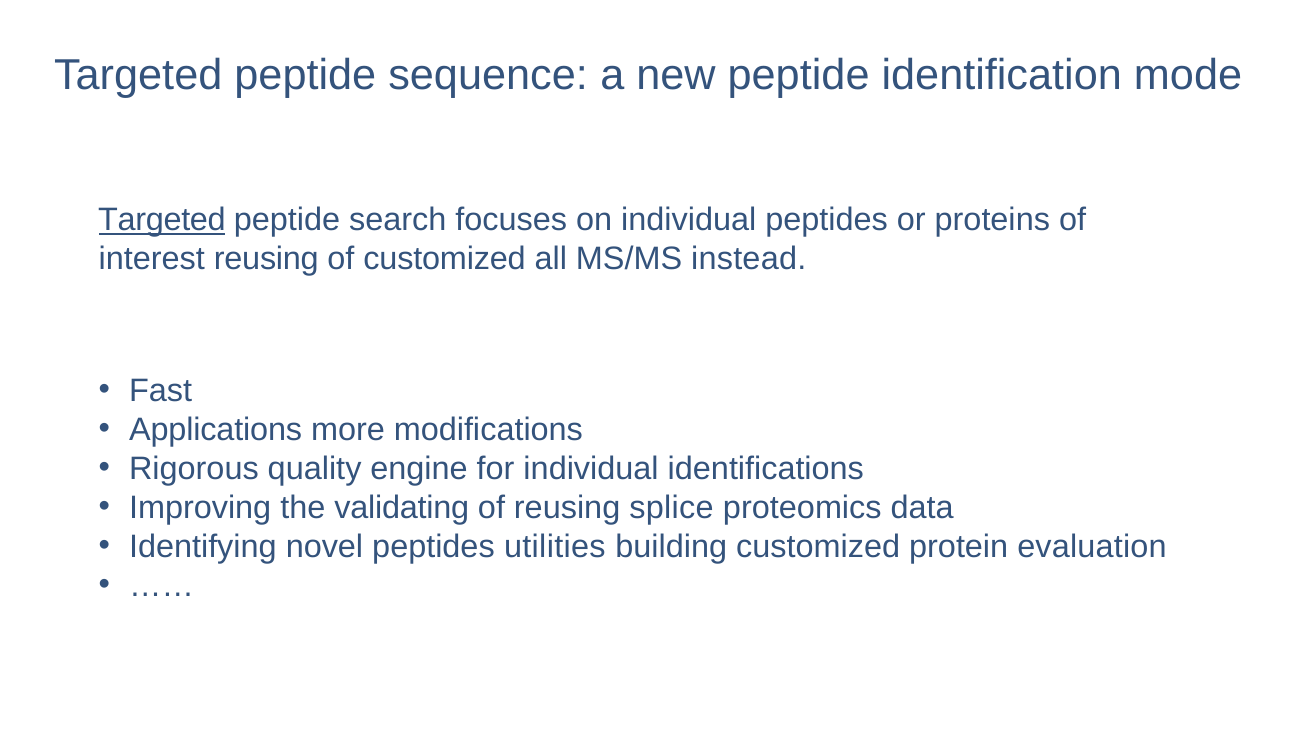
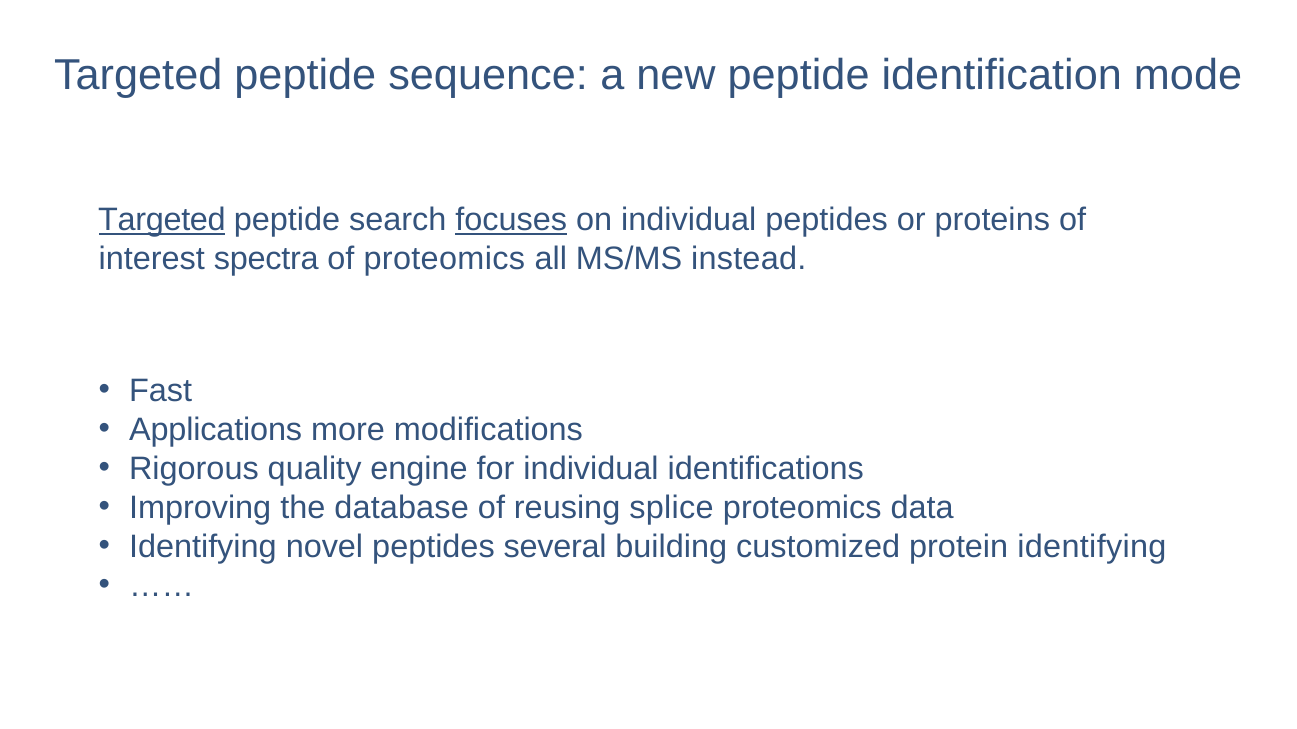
focuses underline: none -> present (511, 220)
interest reusing: reusing -> spectra (266, 259)
of customized: customized -> proteomics (444, 259)
validating: validating -> database (402, 508)
utilities: utilities -> several (555, 547)
protein evaluation: evaluation -> identifying (1092, 547)
